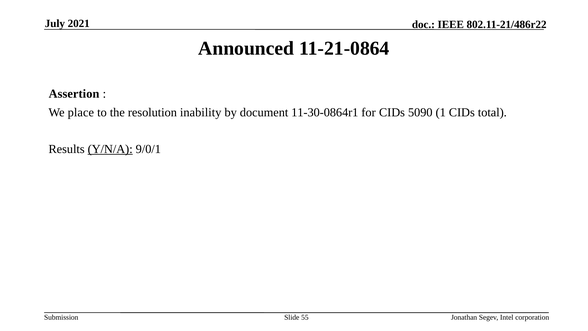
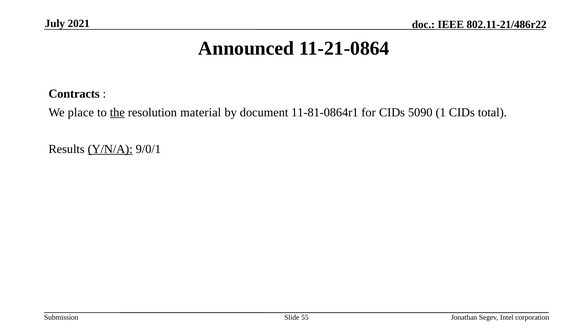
Assertion: Assertion -> Contracts (74, 94)
the underline: none -> present (117, 112)
inability: inability -> material (201, 112)
11-30-0864r1: 11-30-0864r1 -> 11-81-0864r1 (325, 112)
